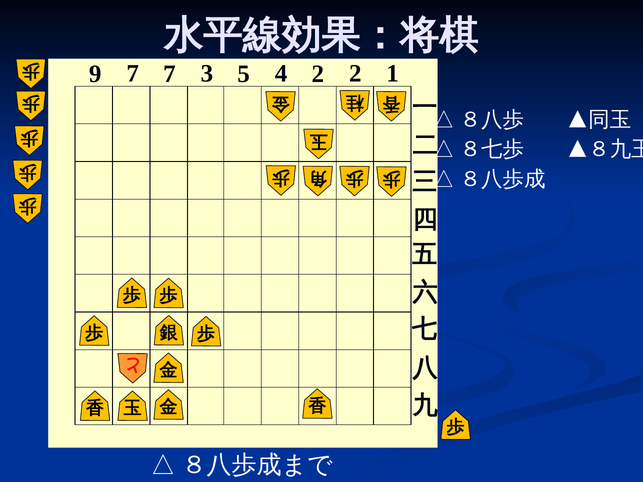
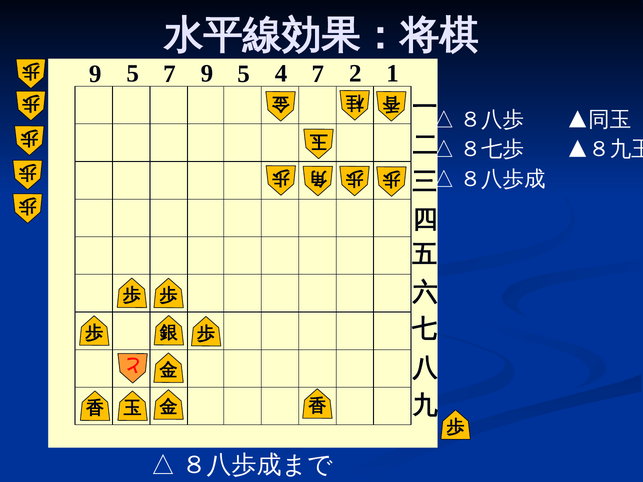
7: 7 -> 5 (133, 74)
7 3: 3 -> 9 (207, 73)
4 2: 2 -> 7 (318, 74)
